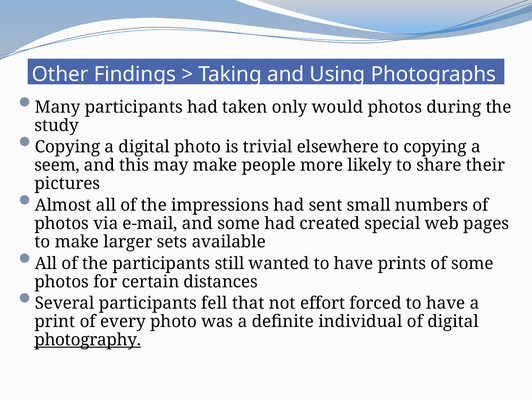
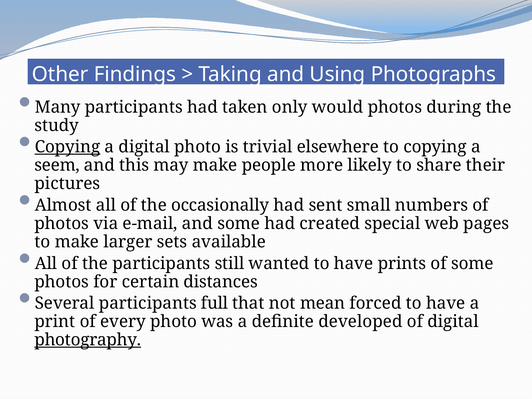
Copying underline: none -> present (67, 147)
impressions: impressions -> occasionally (220, 205)
fell: fell -> full (215, 303)
effort: effort -> mean (323, 303)
individual: individual -> developed (360, 322)
